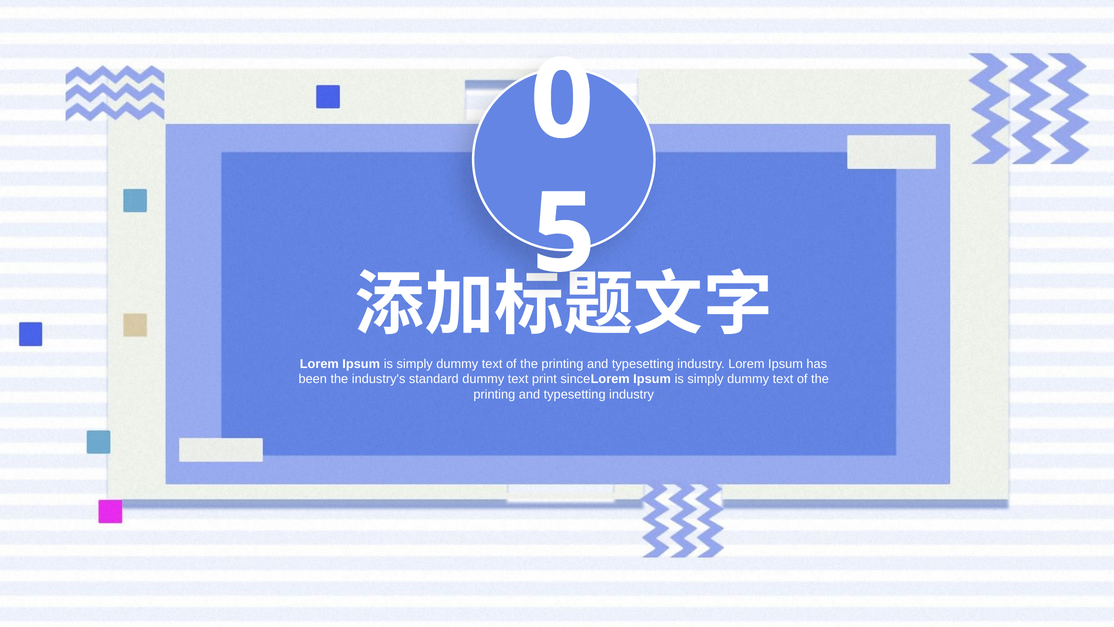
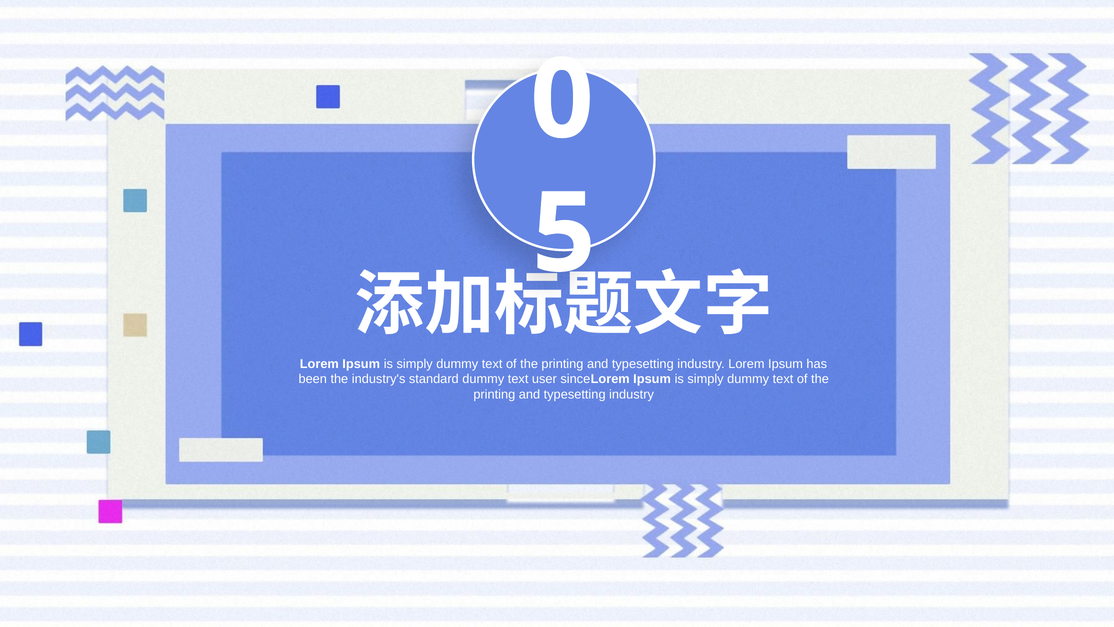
print: print -> user (544, 379)
